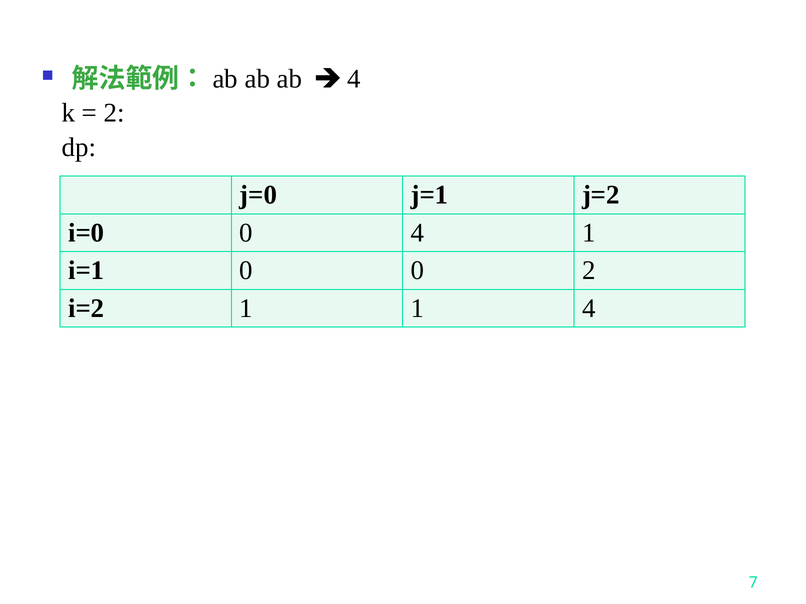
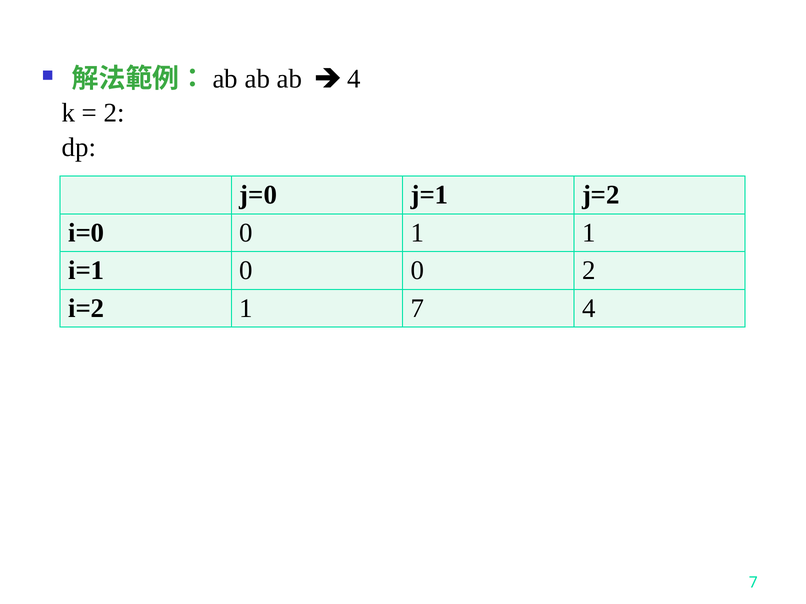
0 4: 4 -> 1 (417, 233)
1 1: 1 -> 7 (417, 309)
